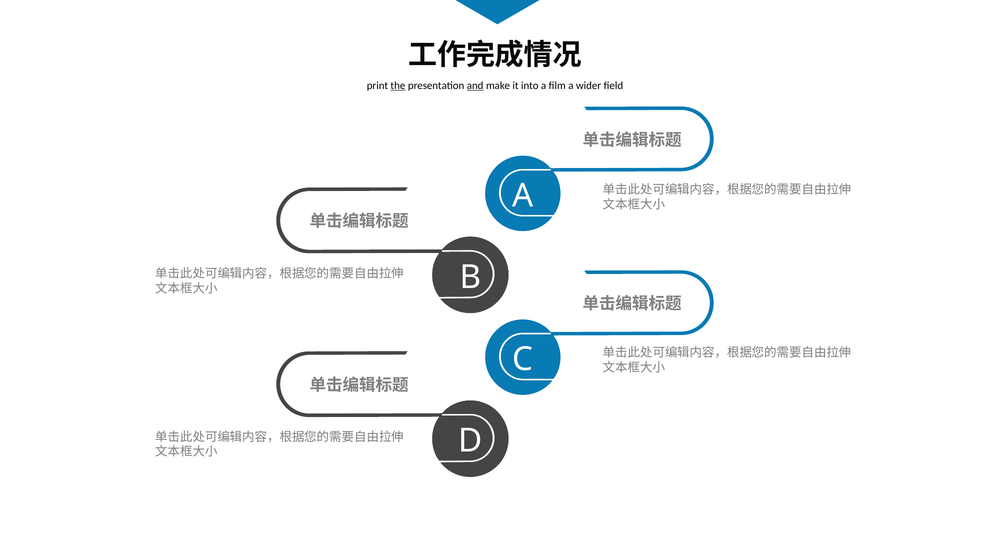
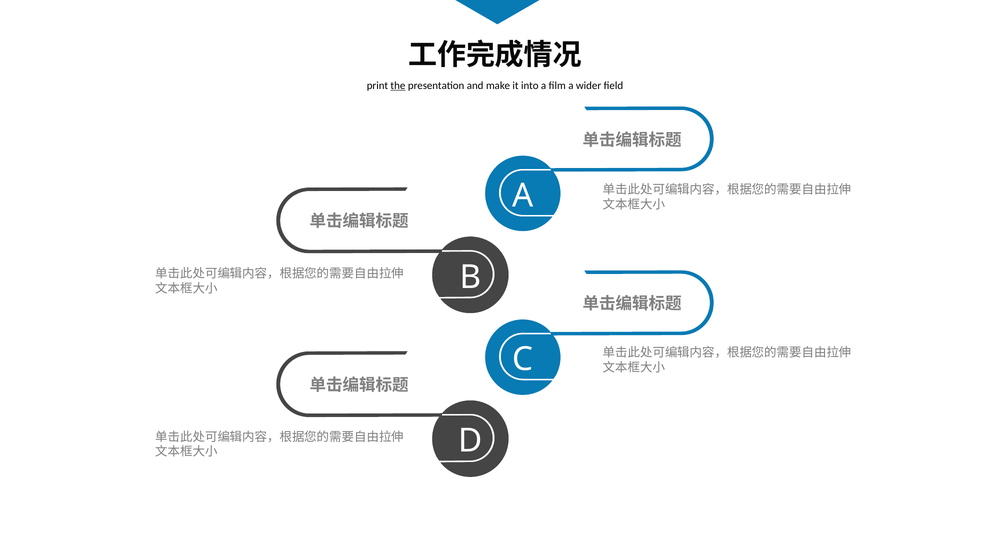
and underline: present -> none (475, 86)
